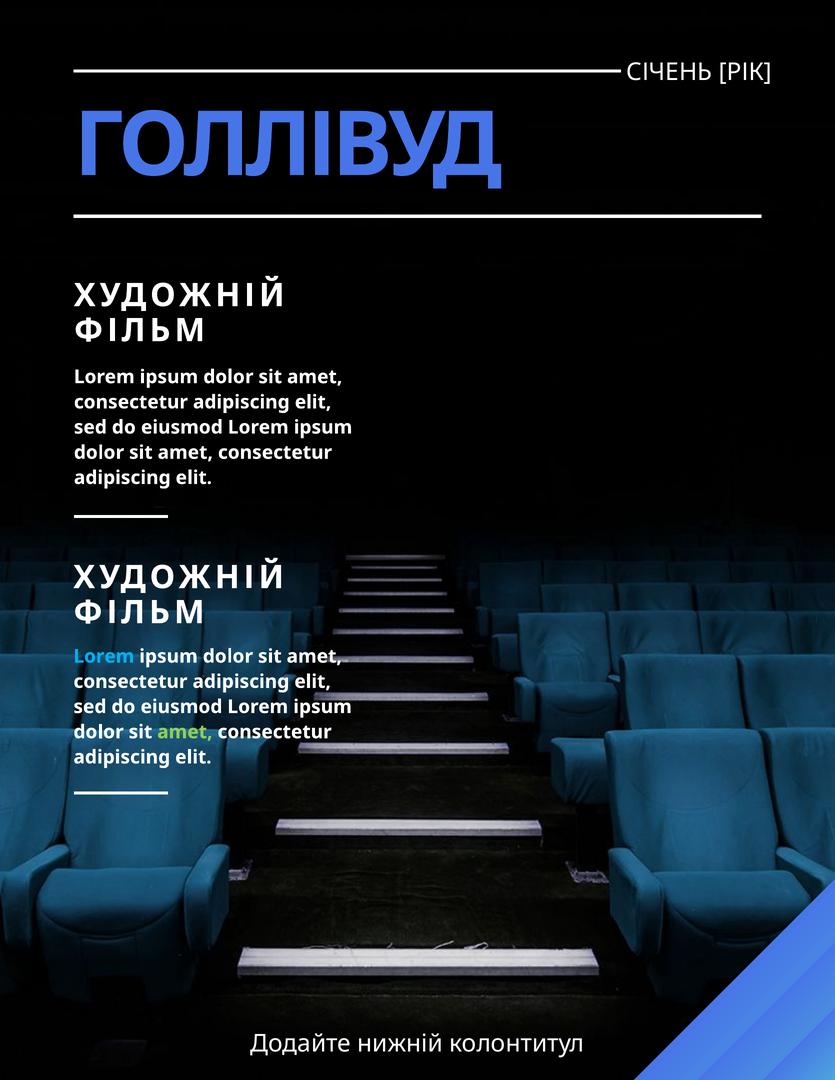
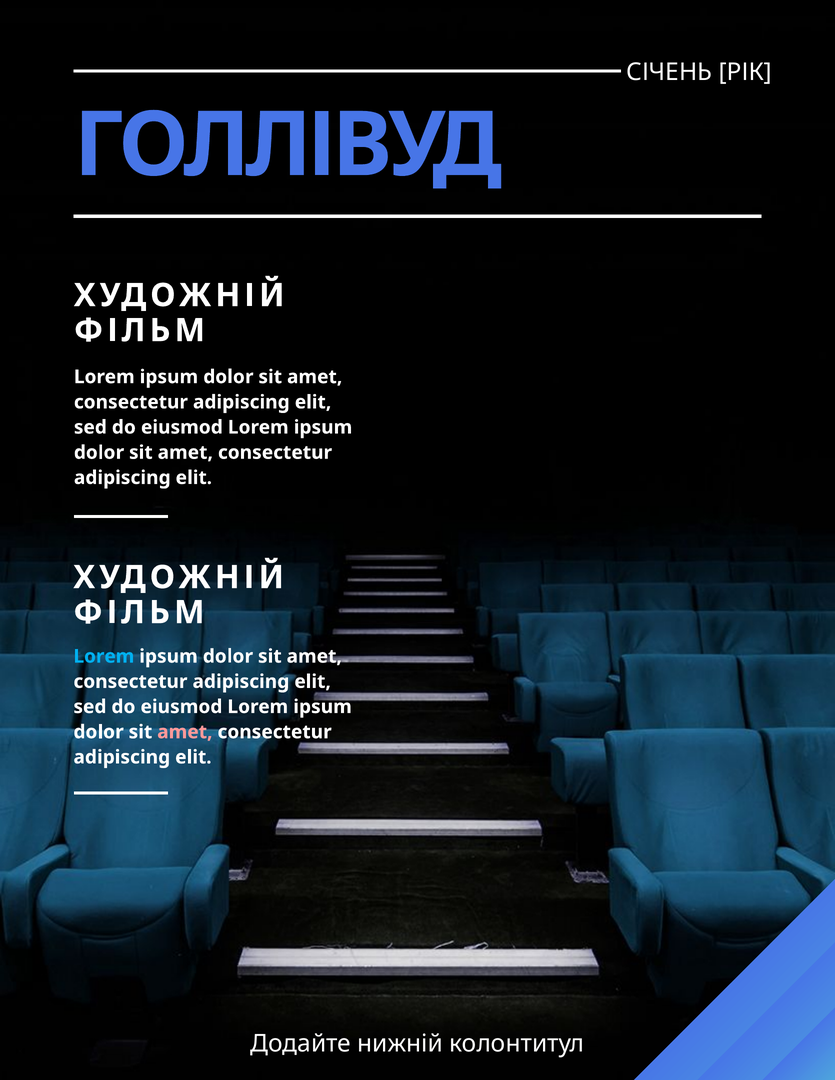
amet colour: light green -> pink (185, 732)
